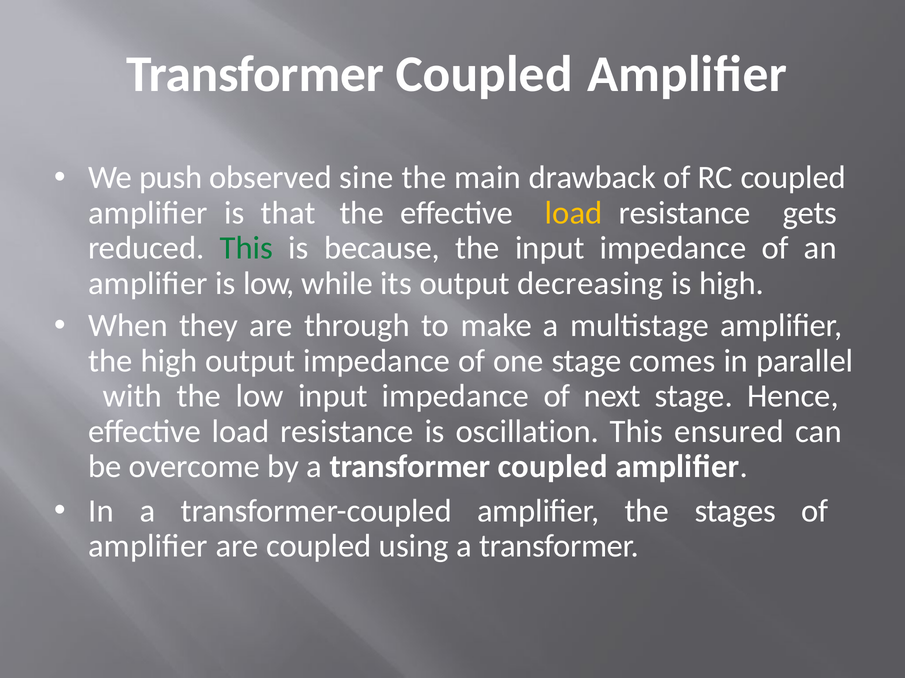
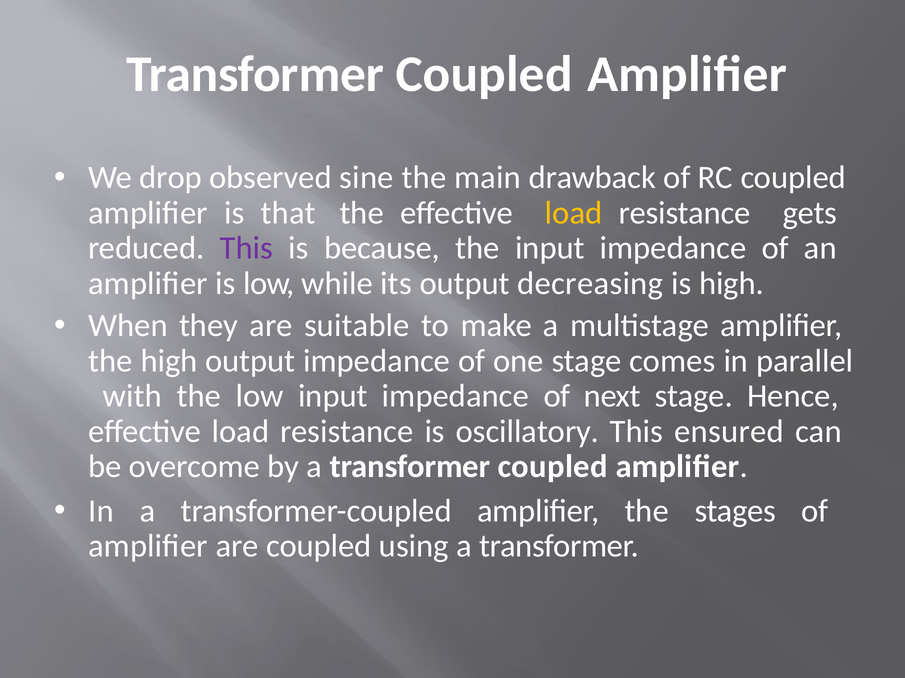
push: push -> drop (171, 178)
This colour: green -> purple (246, 248)
through: through -> suitable (357, 326)
oscillation: oscillation -> oscillatory (527, 432)
